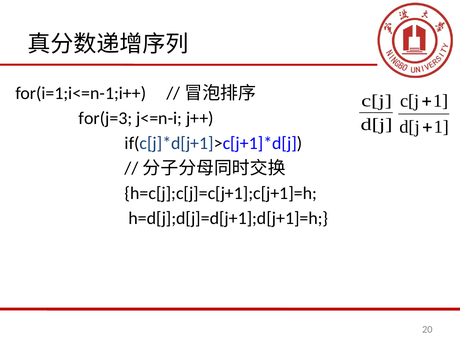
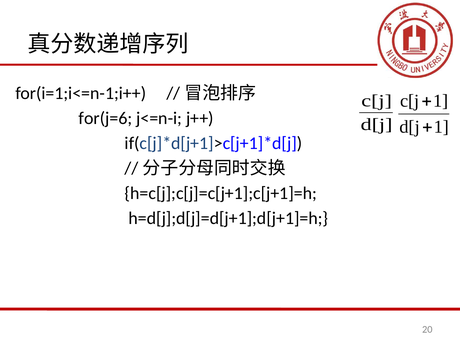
for(j=3: for(j=3 -> for(j=6 (105, 118)
